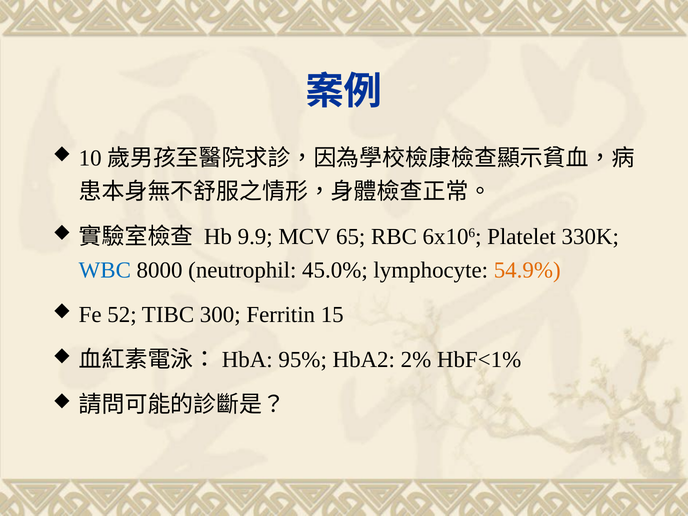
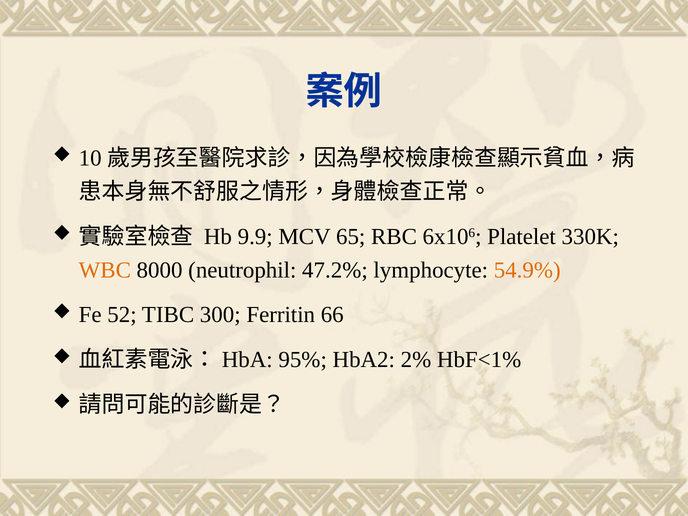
WBC colour: blue -> orange (105, 270)
45.0%: 45.0% -> 47.2% (335, 270)
15: 15 -> 66 (332, 315)
